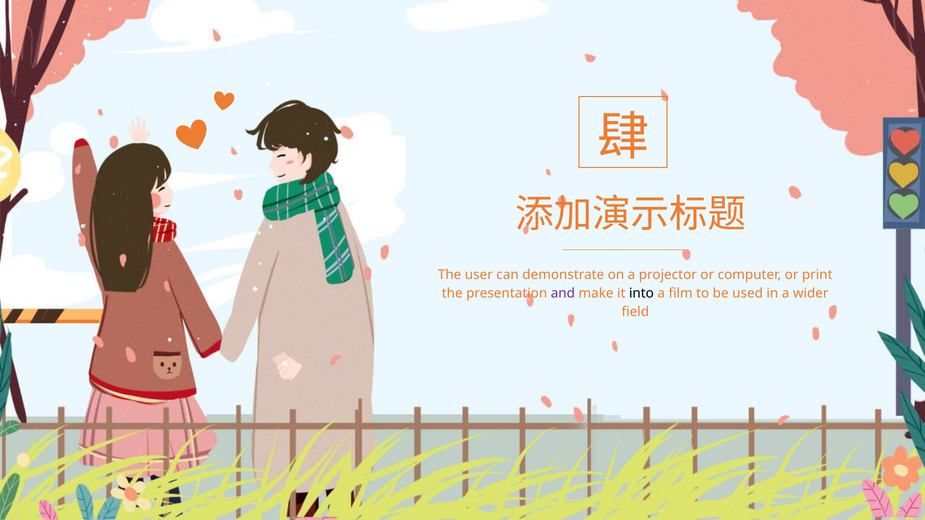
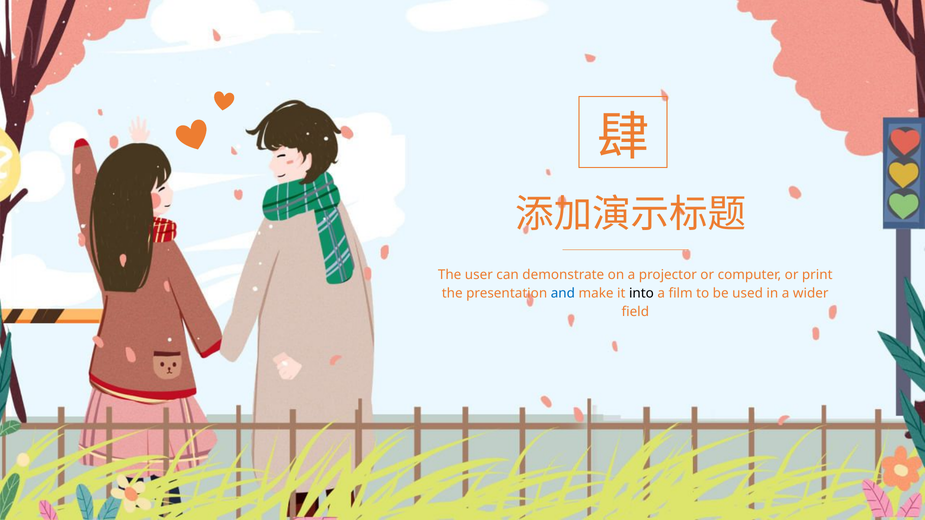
and colour: purple -> blue (563, 293)
